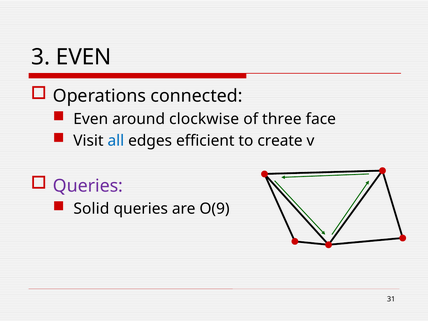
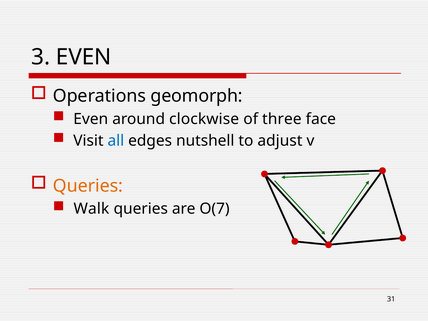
connected: connected -> geomorph (197, 96)
efficient: efficient -> nutshell (205, 141)
create: create -> adjust (280, 141)
Queries colour: purple -> orange (88, 186)
Solid: Solid -> Walk (91, 209)
O(9: O(9 -> O(7 (215, 209)
